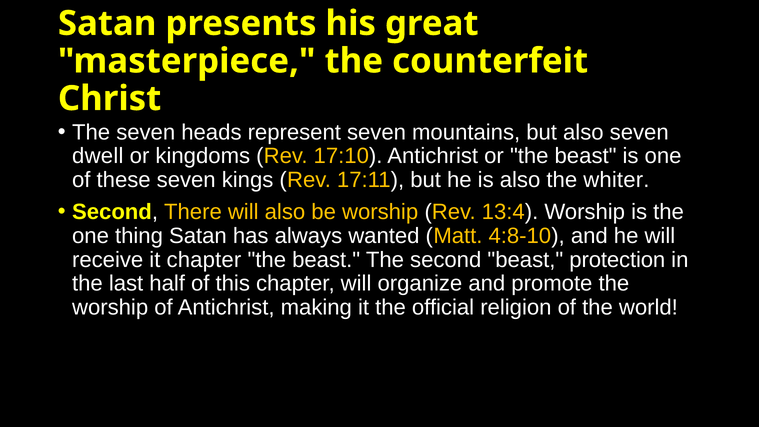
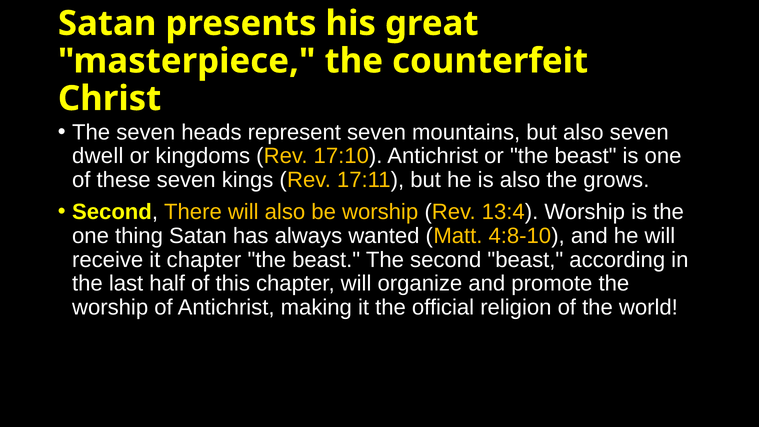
whiter: whiter -> grows (616, 180)
protection: protection -> according (617, 260)
